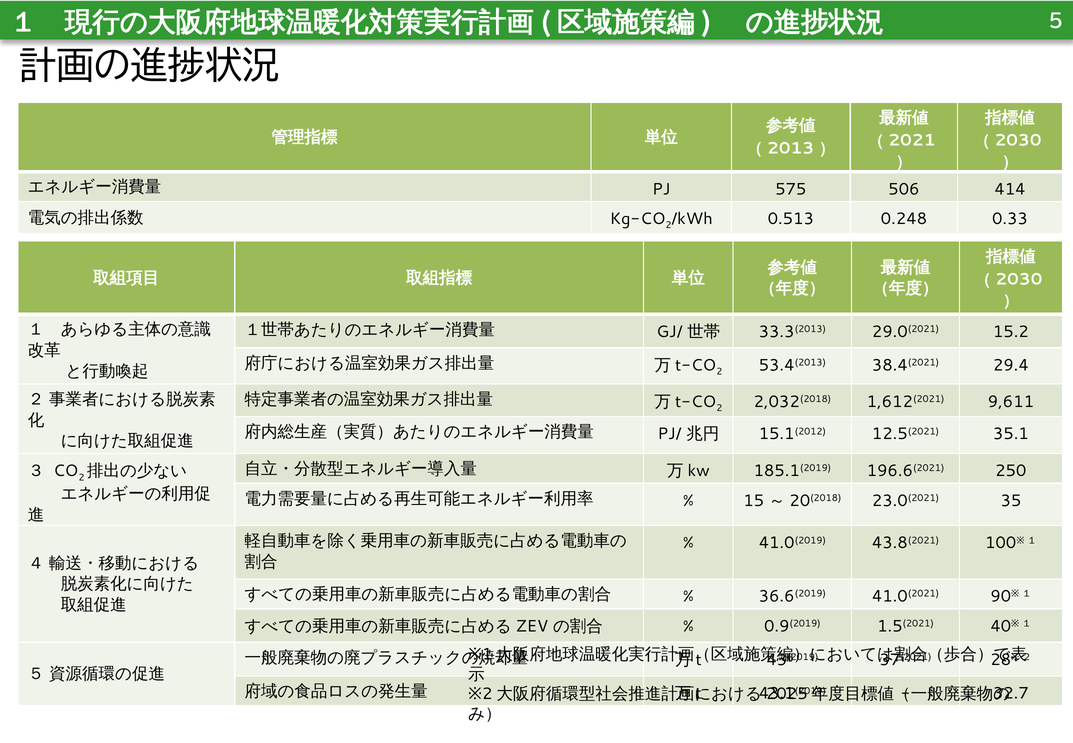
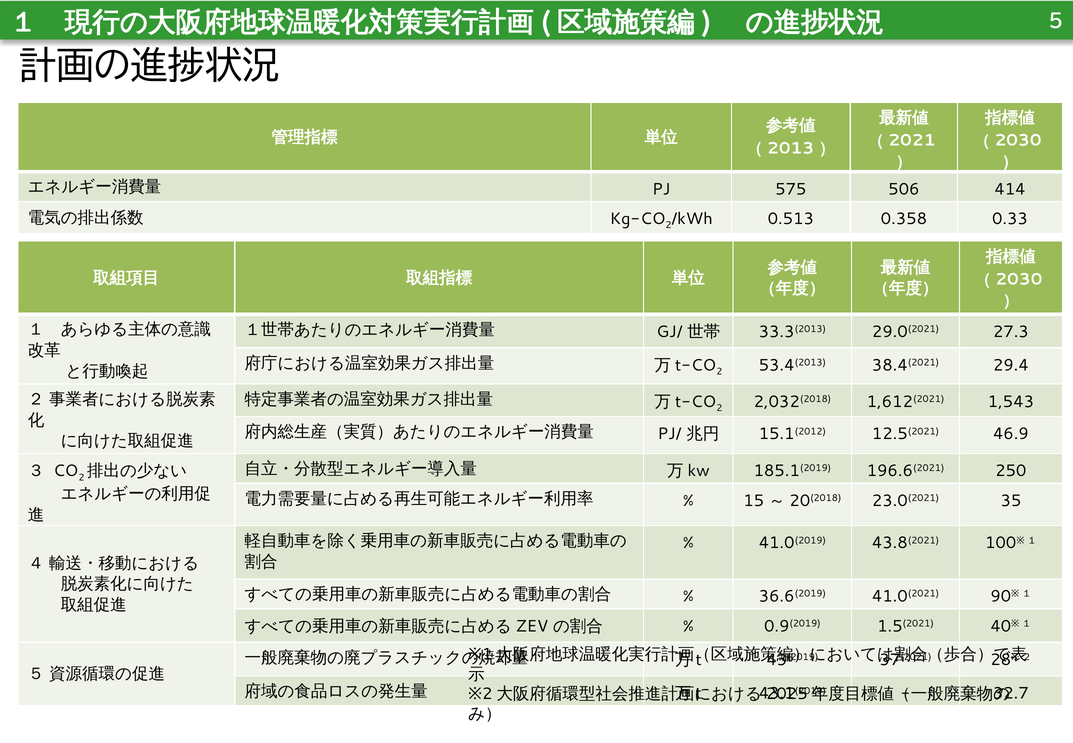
0.248: 0.248 -> 0.358 (904, 219)
15.2: 15.2 -> 27.3 (1011, 332)
9,611: 9,611 -> 1,543 (1011, 401)
35.1: 35.1 -> 46.9 (1011, 434)
